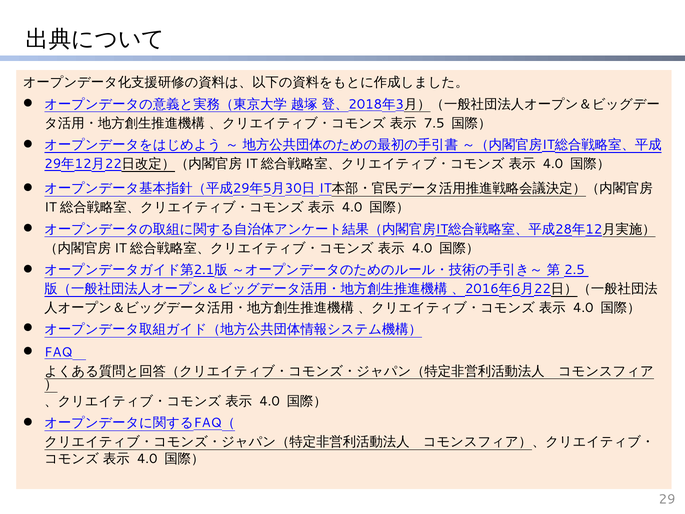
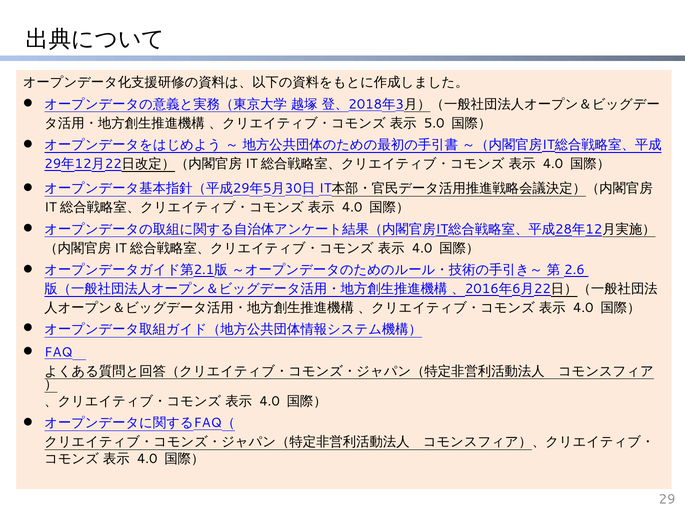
7.5: 7.5 -> 5.0 (434, 123)
2.5: 2.5 -> 2.6 (574, 270)
